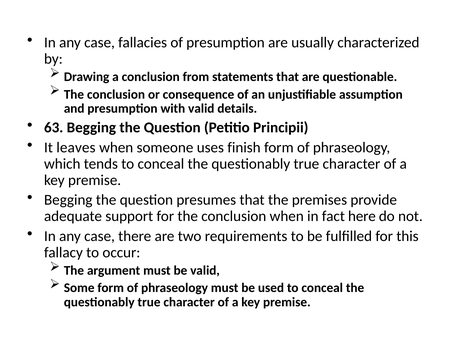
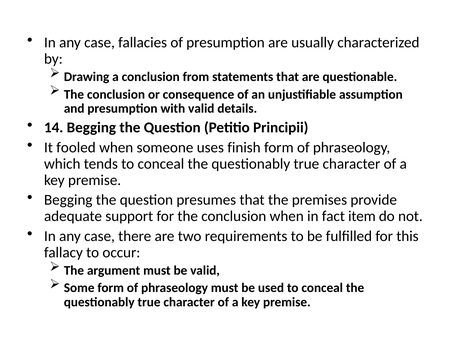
63: 63 -> 14 (54, 128)
leaves: leaves -> fooled (76, 148)
here: here -> item (362, 216)
